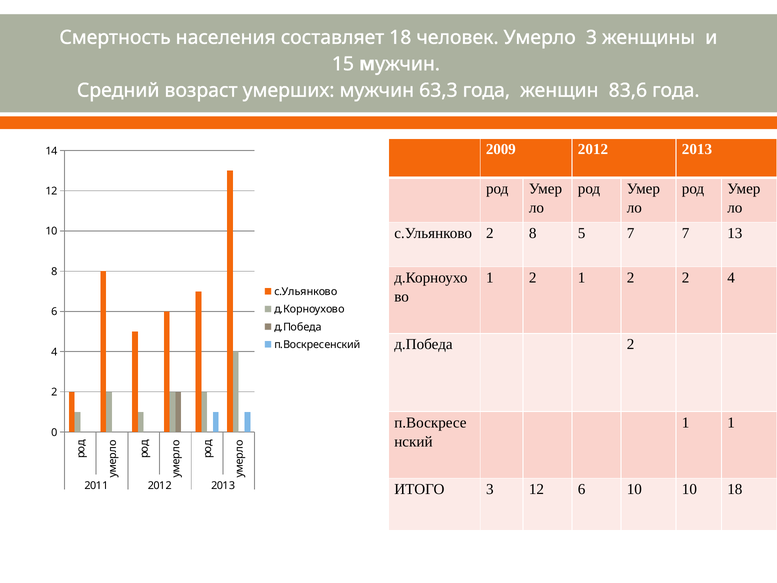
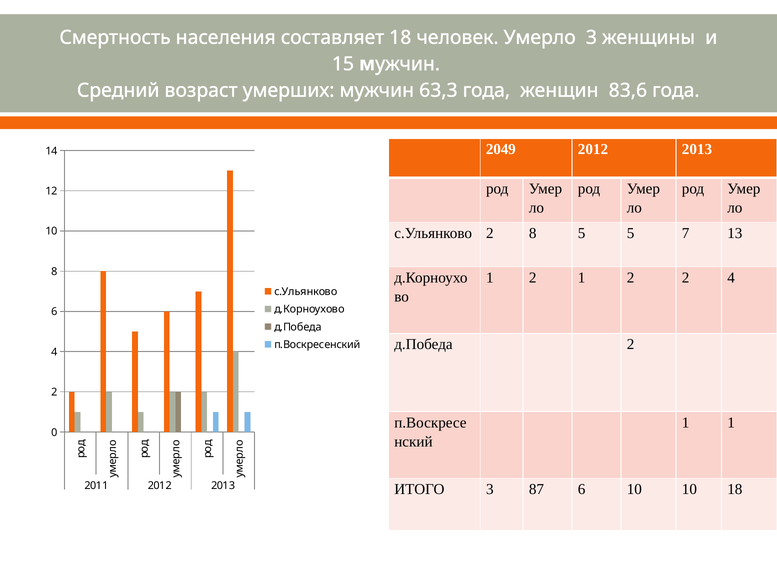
2009: 2009 -> 2049 (501, 149)
5 7: 7 -> 5 (631, 233)
3 12: 12 -> 87 (536, 489)
